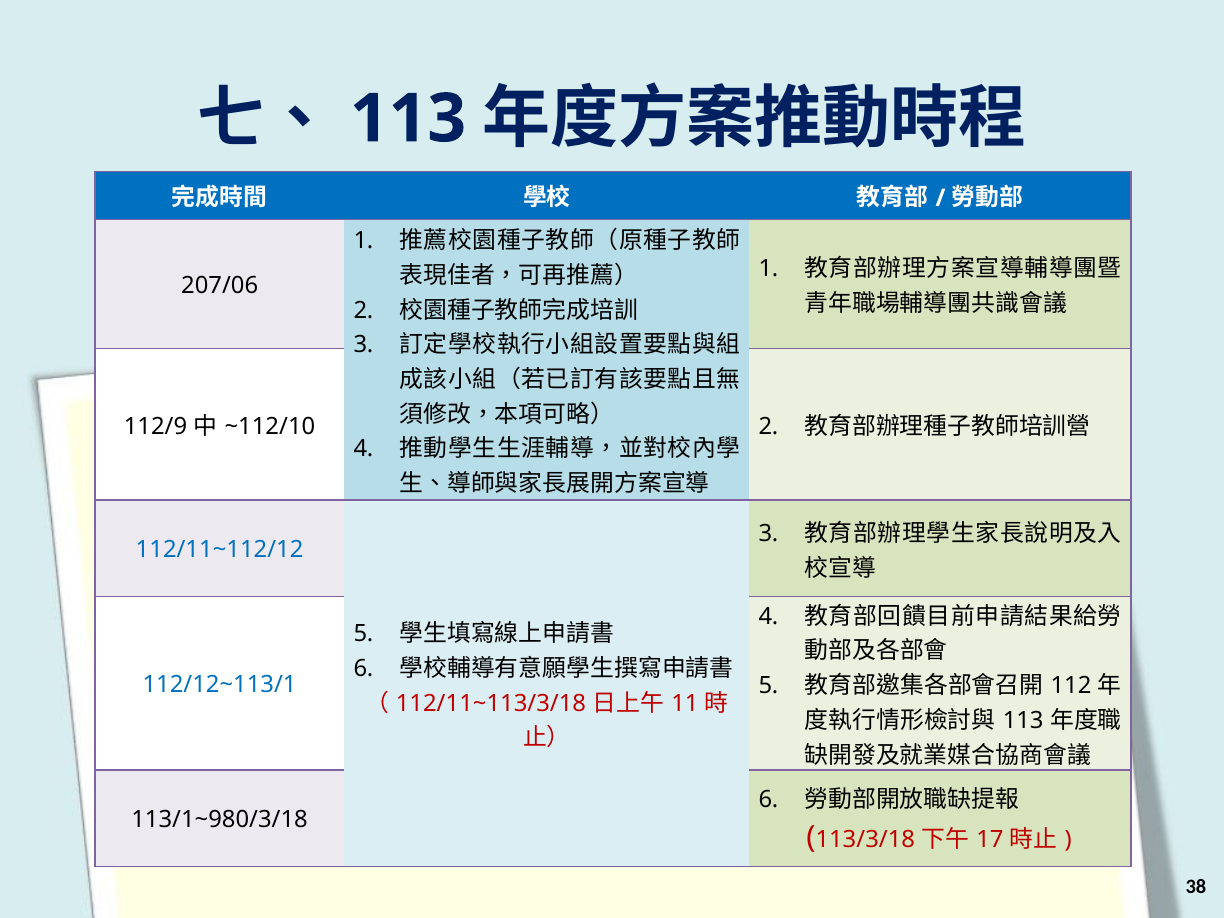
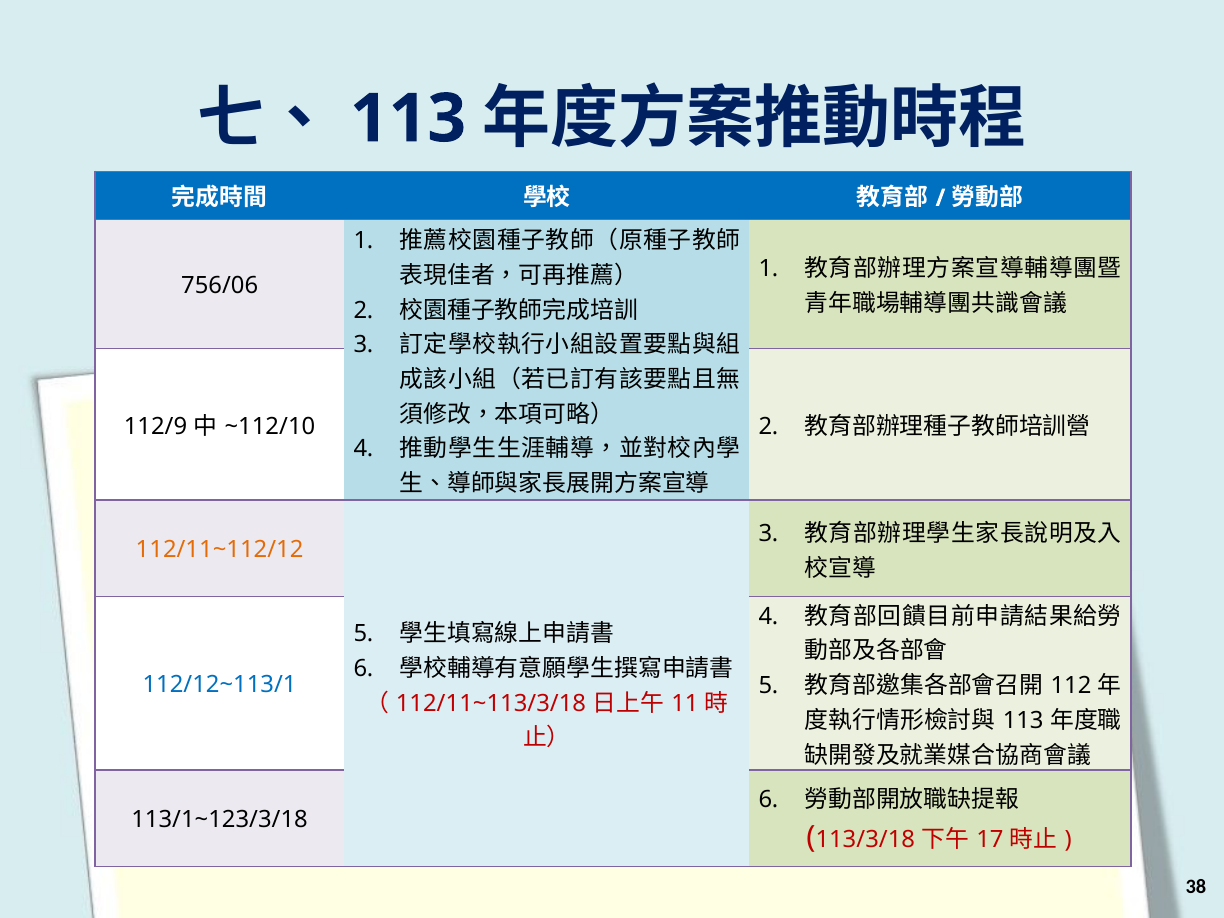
207/06: 207/06 -> 756/06 (220, 285)
112/11~112/12 colour: blue -> orange (220, 550)
113/1~980/3/18: 113/1~980/3/18 -> 113/1~123/3/18 (220, 820)
